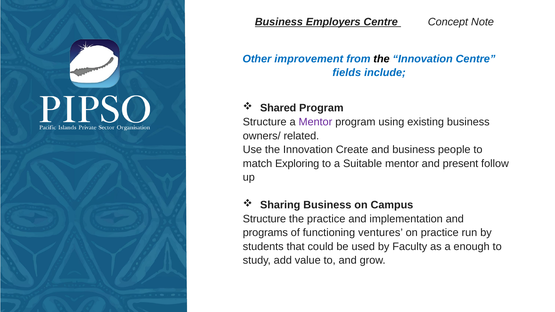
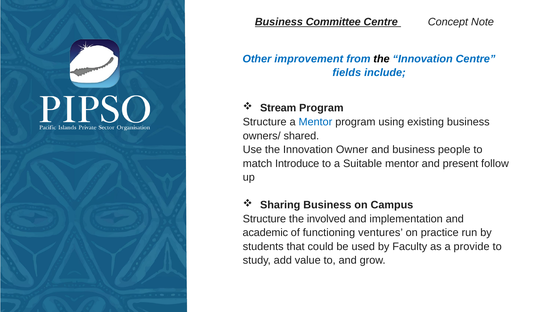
Employers: Employers -> Committee (333, 22)
Shared: Shared -> Stream (278, 108)
Mentor colour: purple -> blue (315, 122)
related: related -> shared (301, 136)
Create: Create -> Owner (352, 150)
Exploring: Exploring -> Introduce (297, 164)
the practice: practice -> involved (326, 219)
programs: programs -> academic (265, 233)
enough: enough -> provide (472, 247)
